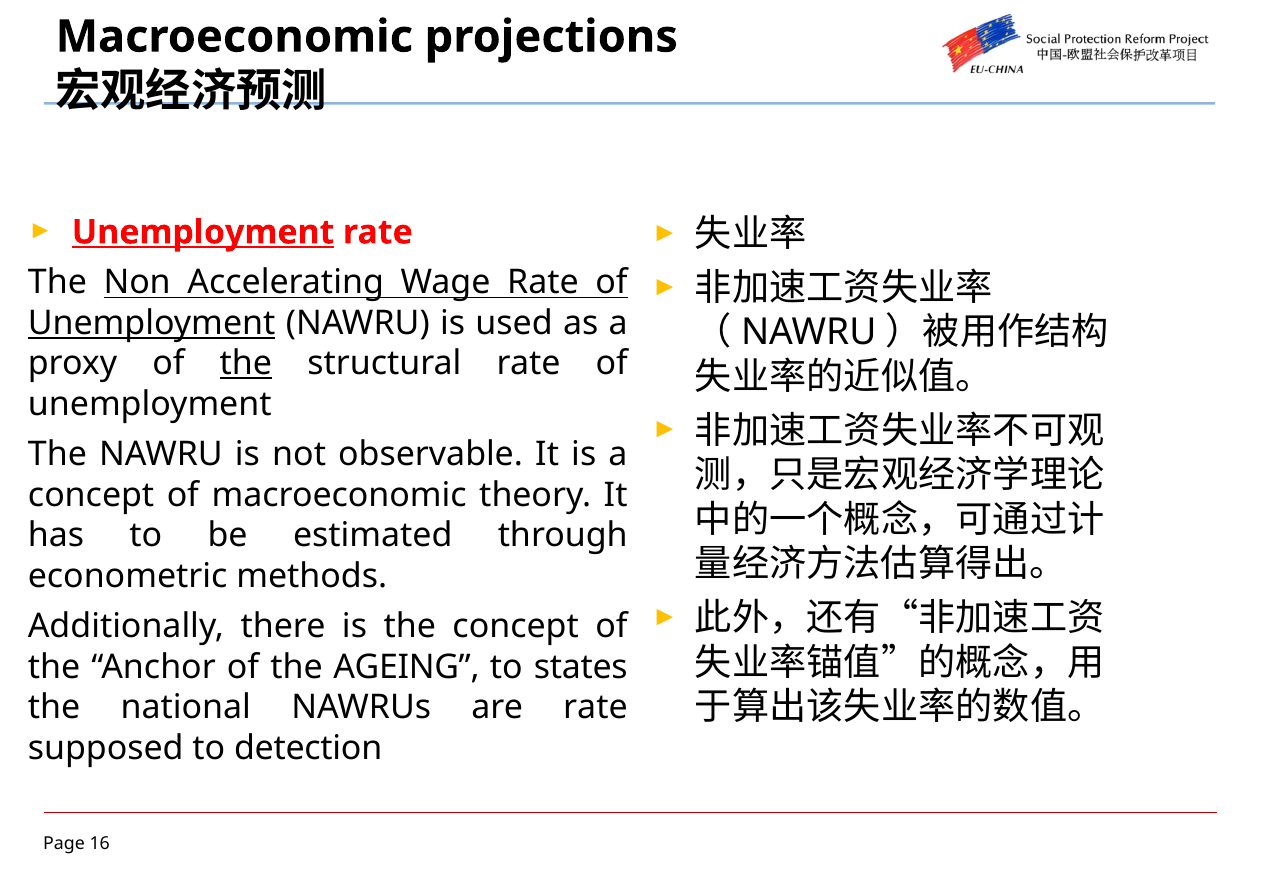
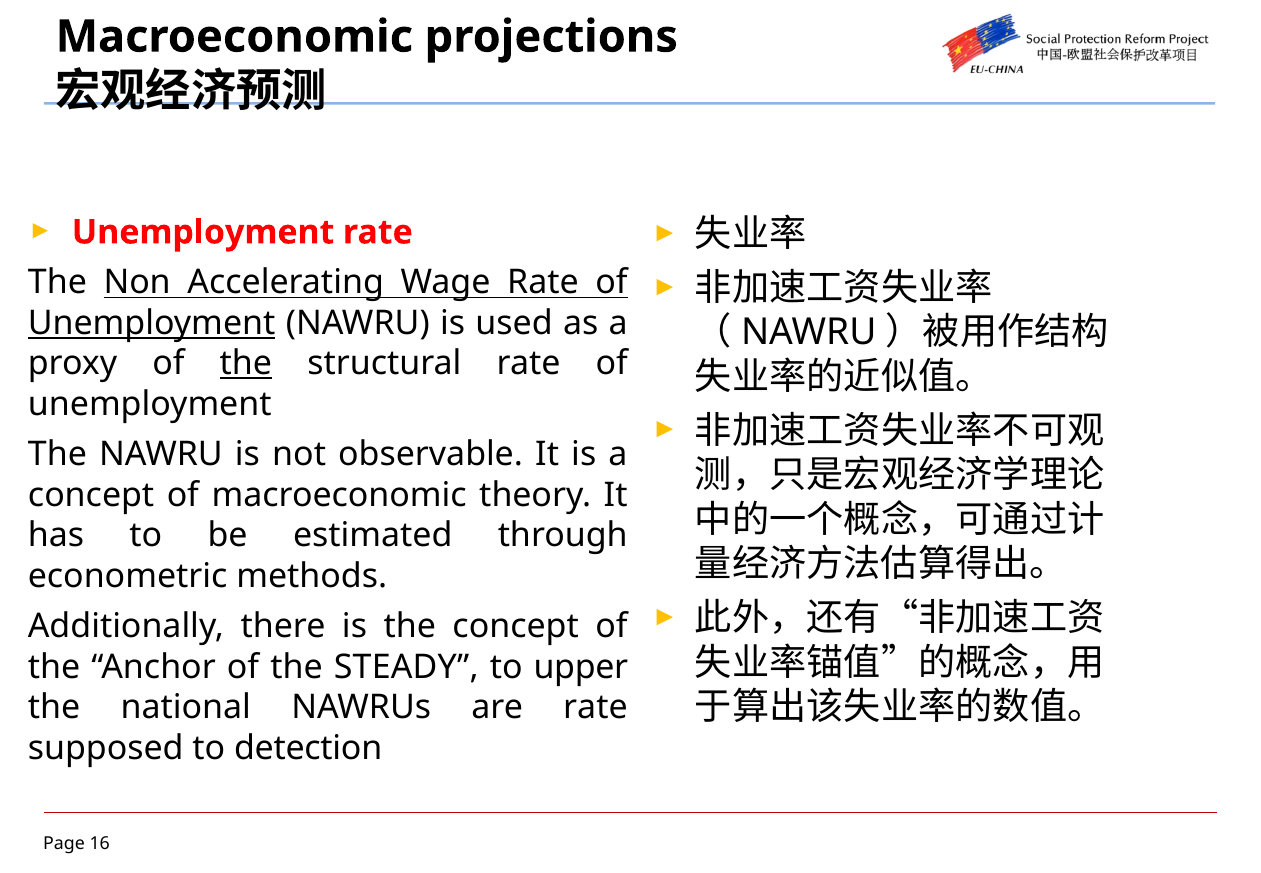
Unemployment underline: present -> none (203, 232)
AGEING: AGEING -> STEADY (406, 667)
states: states -> upper (581, 667)
